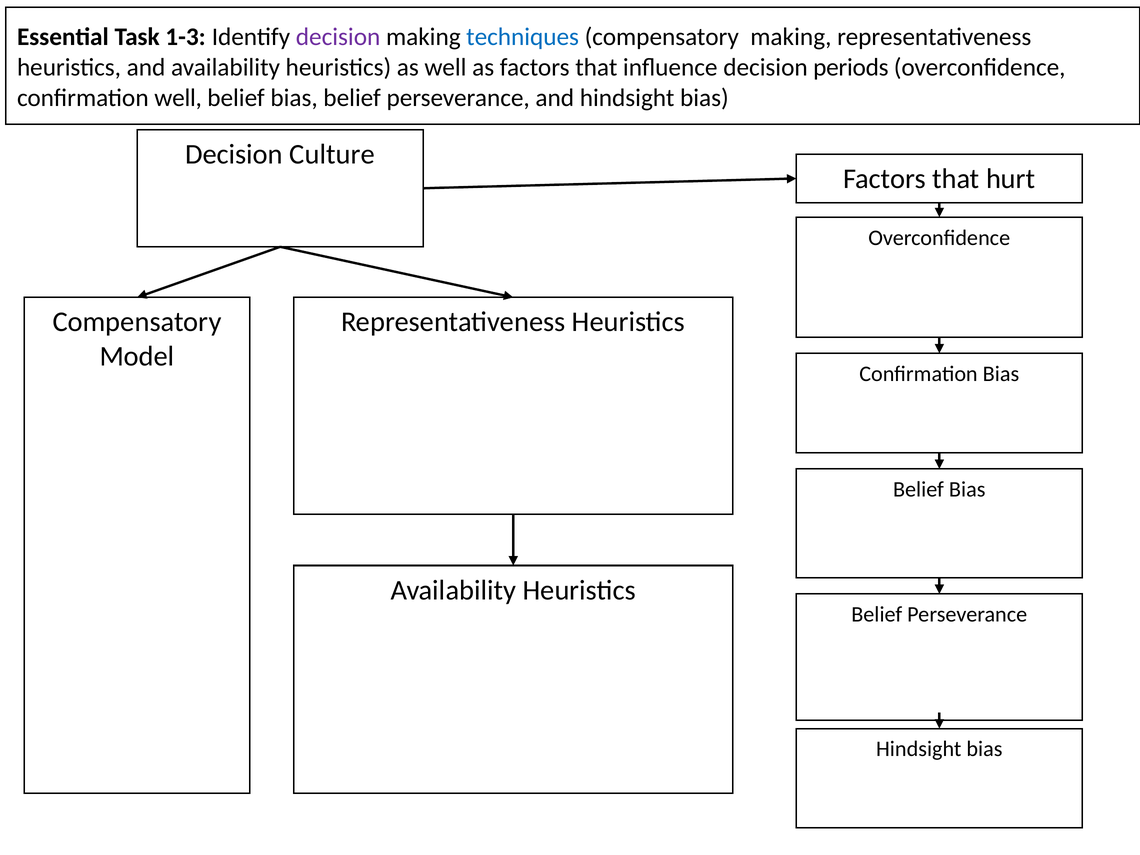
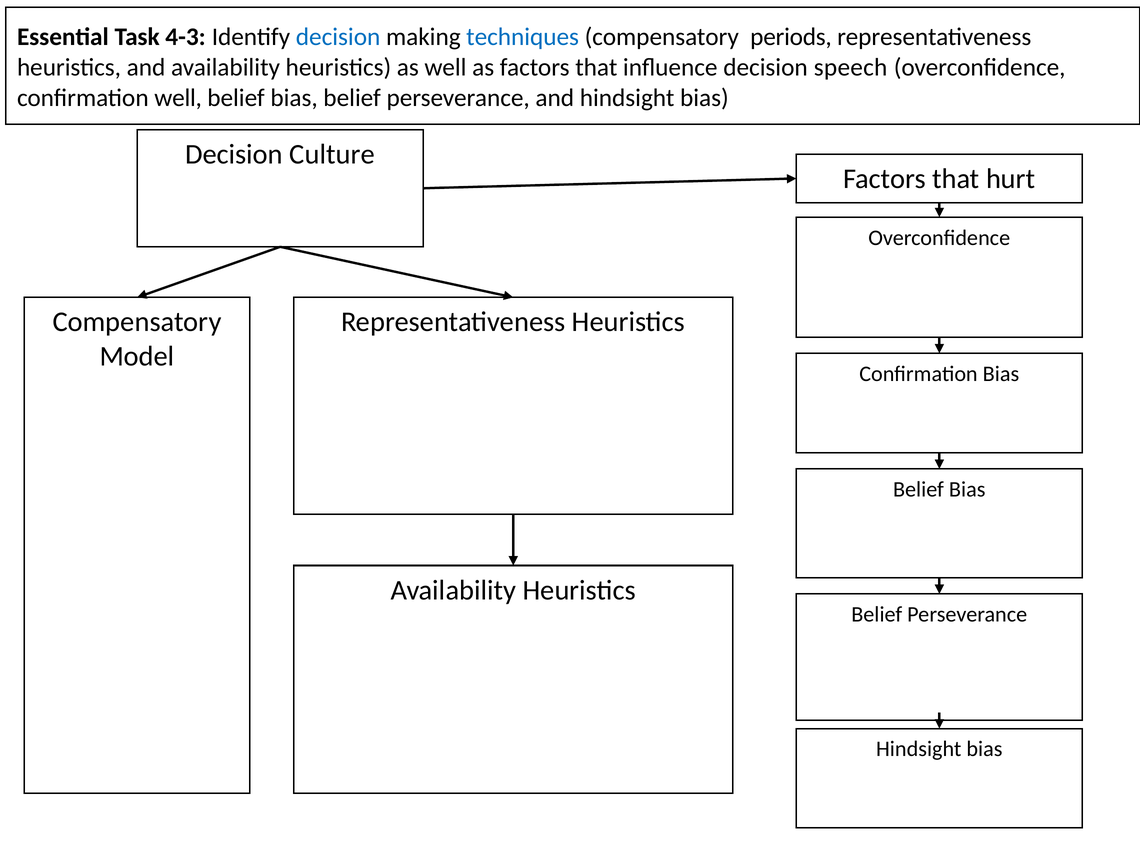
1-3: 1-3 -> 4-3 (186, 37)
decision colour: purple -> blue (338, 37)
compensatory making: making -> periods (791, 37)
periods: periods -> speech (851, 67)
